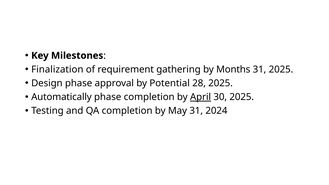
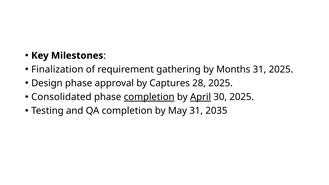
Potential: Potential -> Captures (170, 83)
Automatically: Automatically -> Consolidated (61, 97)
completion underline: none -> present (149, 97)
2024: 2024 -> 2035 (216, 111)
